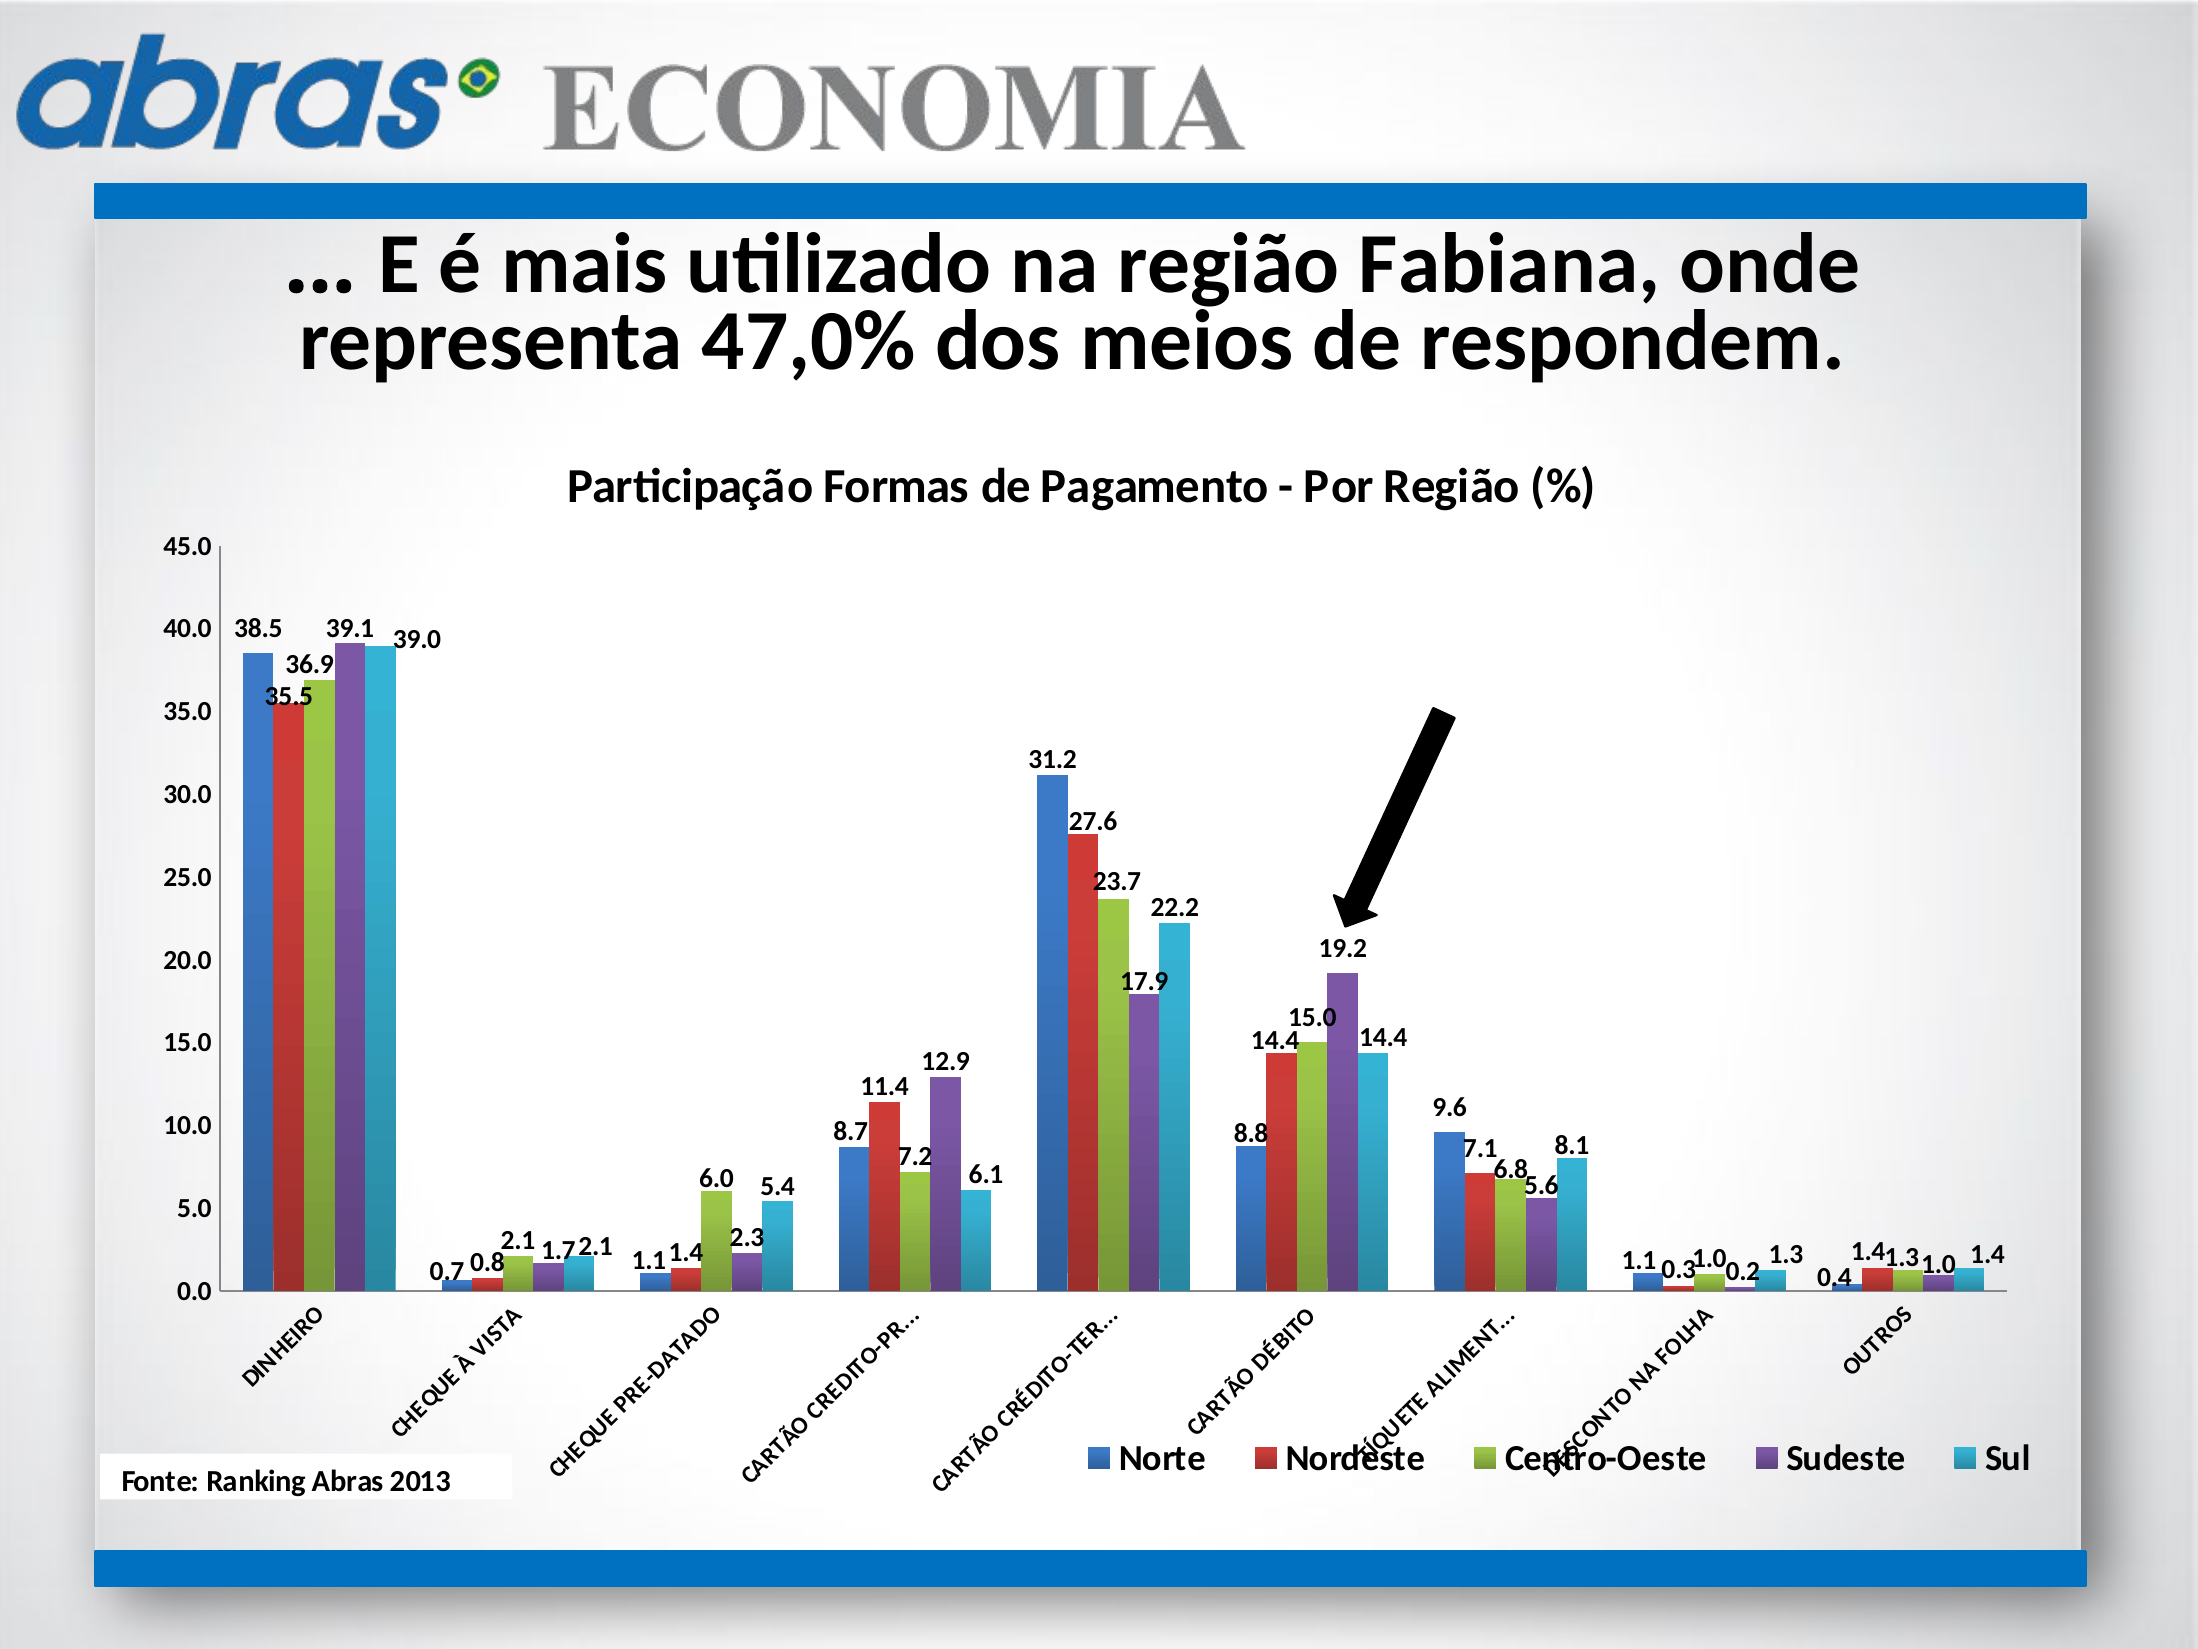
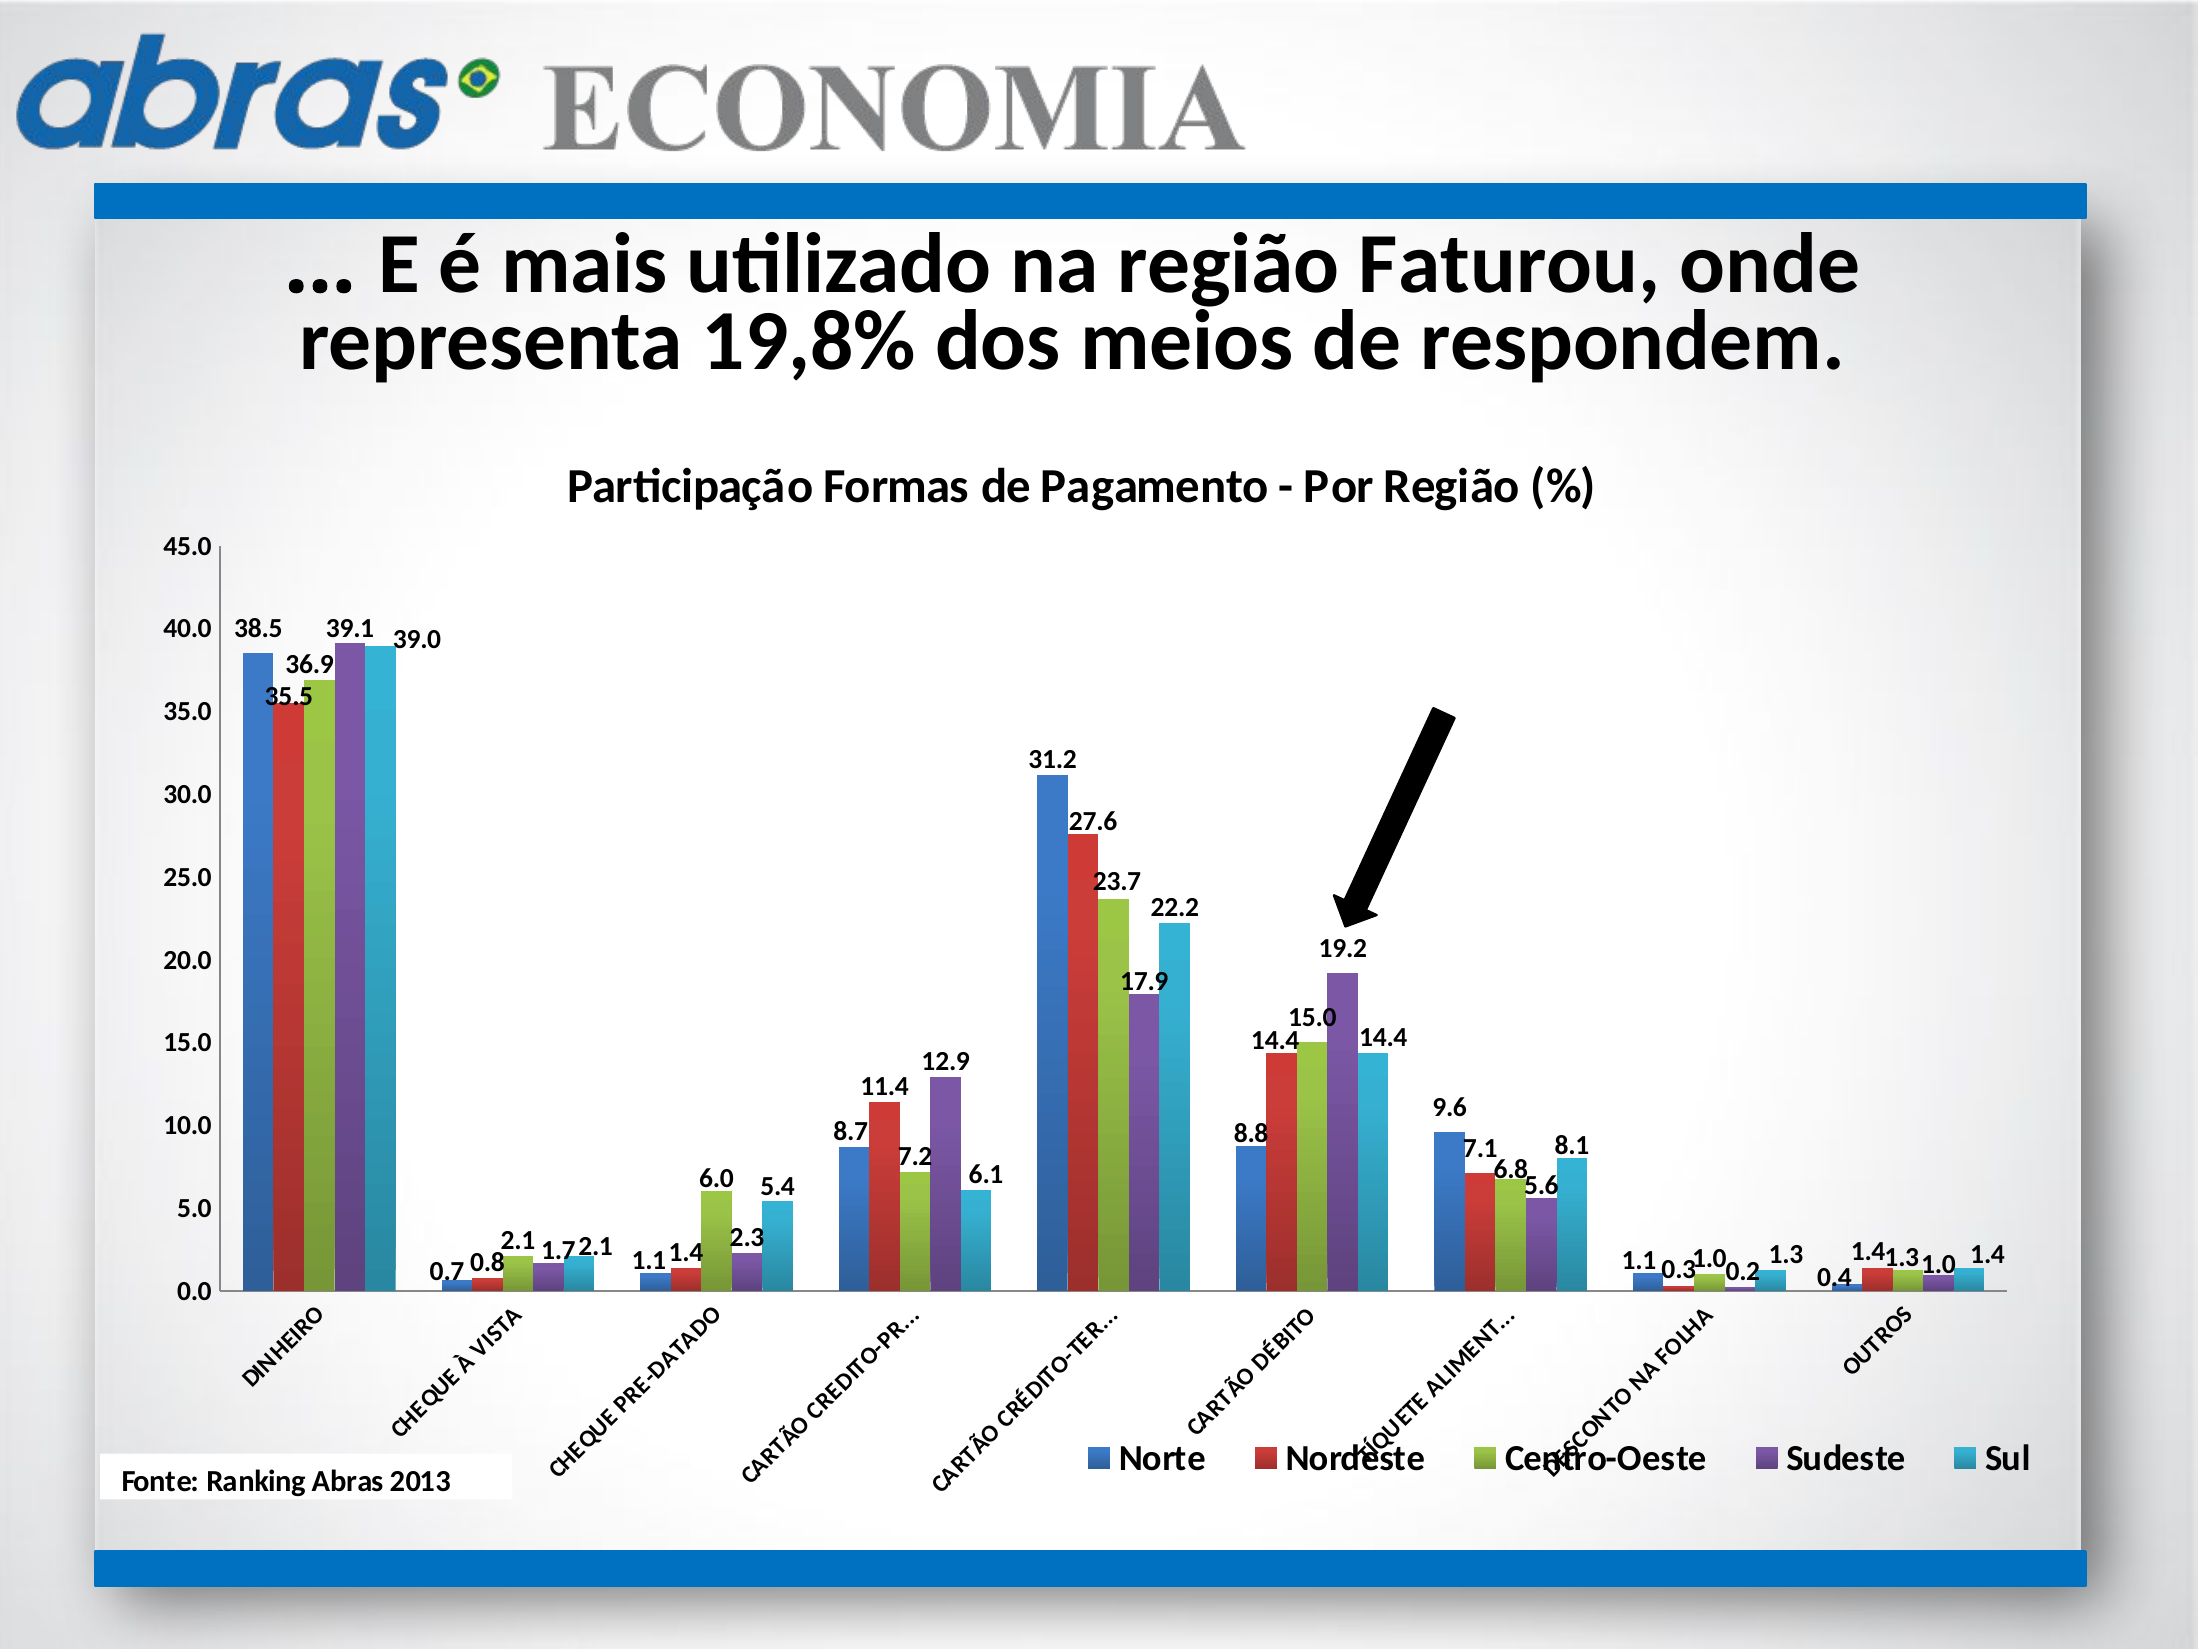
Fabiana: Fabiana -> Faturou (1510, 264)
47,0%: 47,0% -> 19,8% (809, 341)
